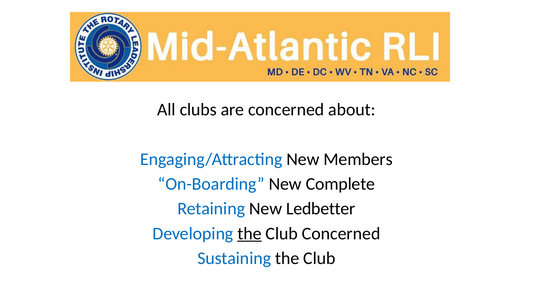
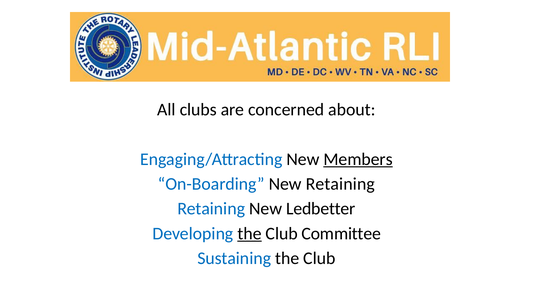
Members underline: none -> present (358, 159)
New Complete: Complete -> Retaining (340, 184)
Club Concerned: Concerned -> Committee (341, 233)
